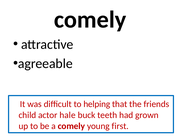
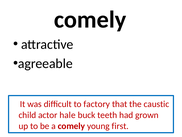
helping: helping -> factory (97, 104)
friends: friends -> caustic (156, 104)
